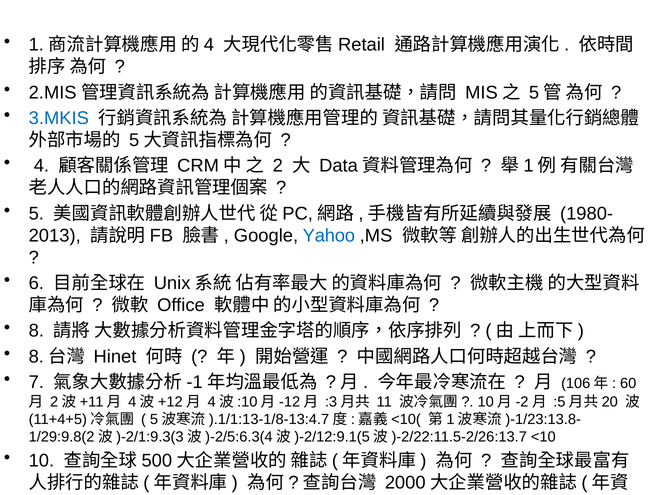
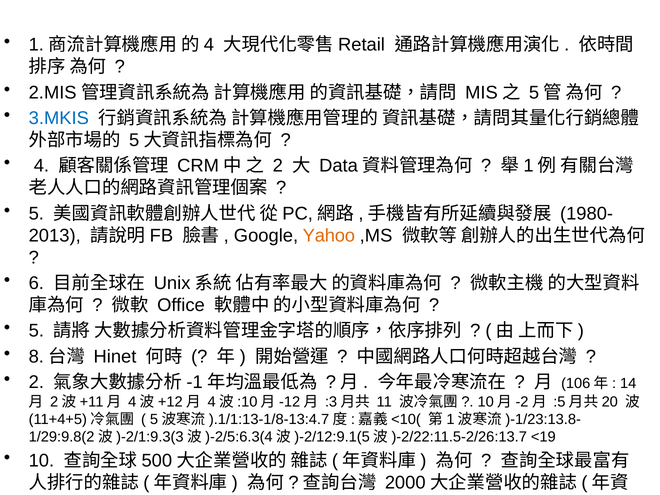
Yahoo colour: blue -> orange (329, 236)
8: 8 -> 5 (36, 331)
7: 7 -> 2 (36, 382)
60: 60 -> 14 (628, 383)
<10: <10 -> <19 (543, 437)
